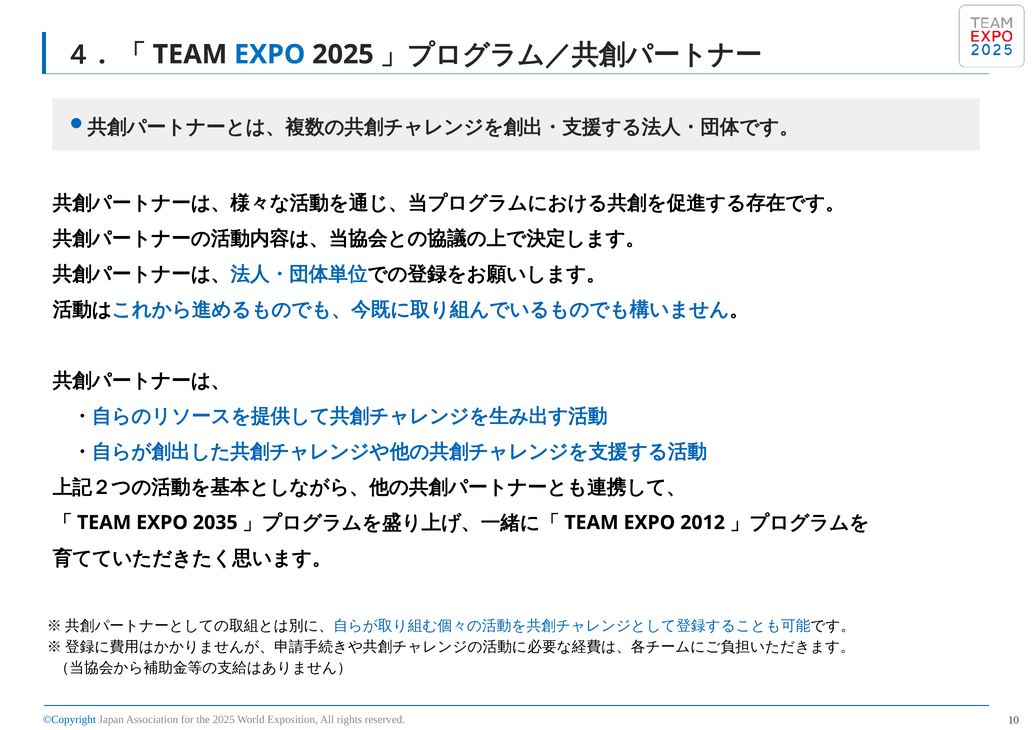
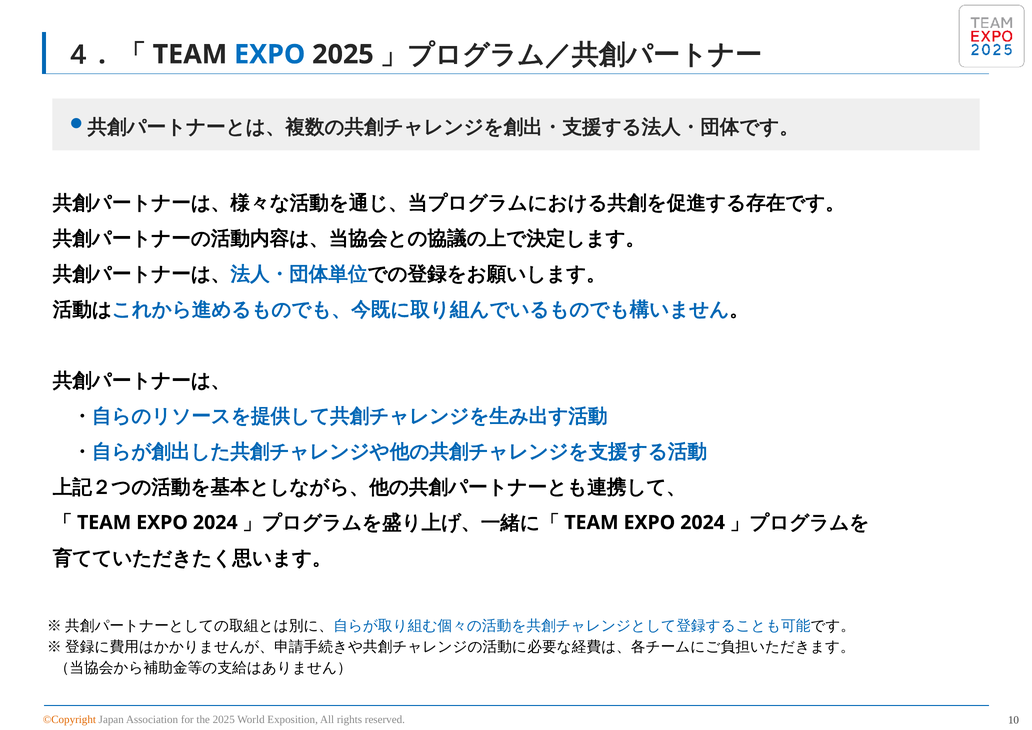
2035: 2035 -> 2024 (215, 522)
2012: 2012 -> 2024 (703, 522)
©Copyright colour: blue -> orange (69, 719)
